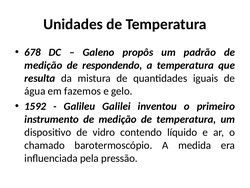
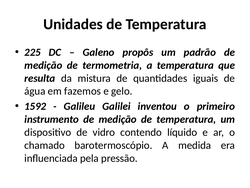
678: 678 -> 225 (33, 52)
respondendo: respondendo -> termometria (112, 65)
